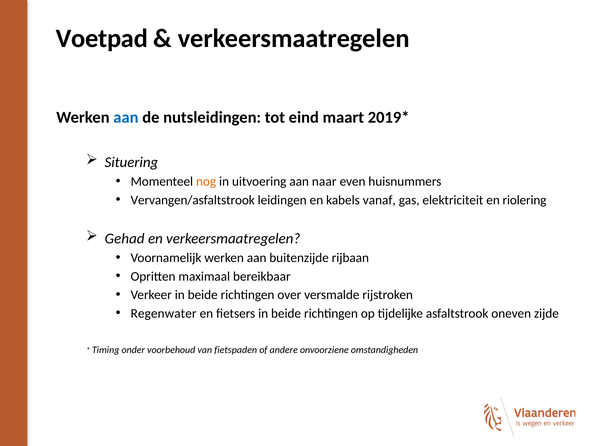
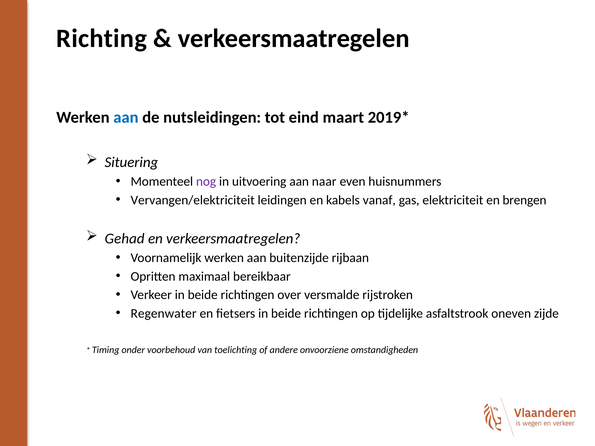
Voetpad: Voetpad -> Richting (102, 39)
nog colour: orange -> purple (206, 182)
Vervangen/asfaltstrook: Vervangen/asfaltstrook -> Vervangen/elektriciteit (193, 200)
riolering: riolering -> brengen (524, 200)
fietspaden: fietspaden -> toelichting (236, 350)
